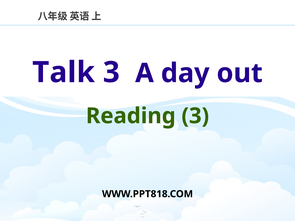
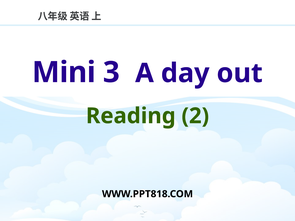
Talk: Talk -> Mini (64, 72)
Reading 3: 3 -> 2 (195, 116)
